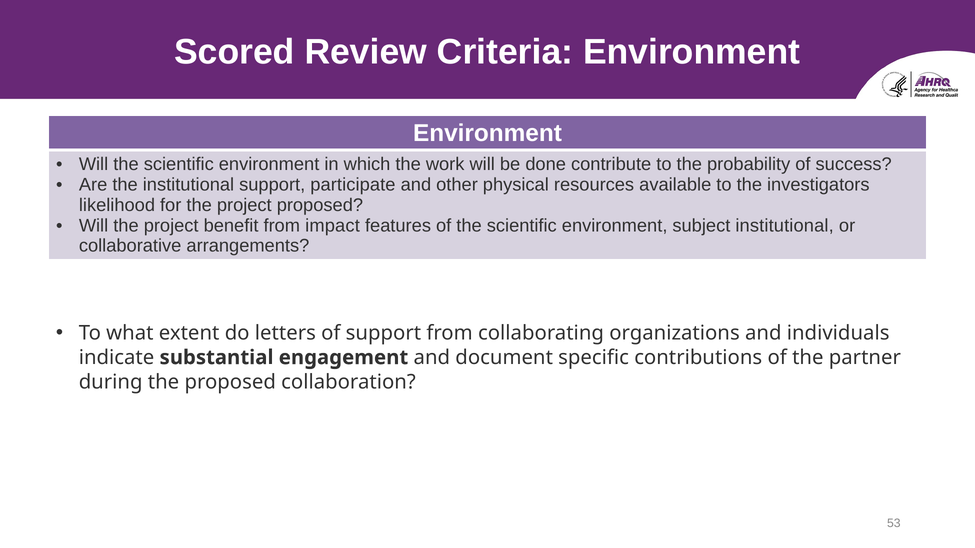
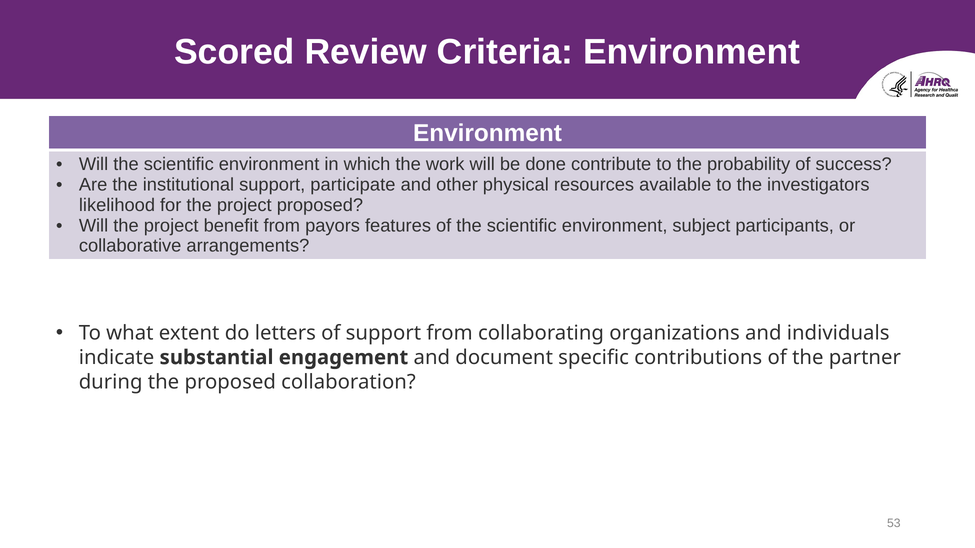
impact: impact -> payors (333, 226)
subject institutional: institutional -> participants (785, 226)
